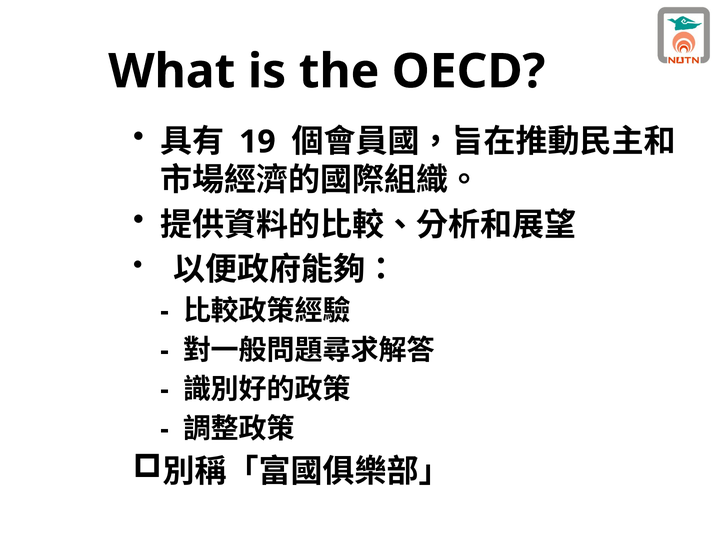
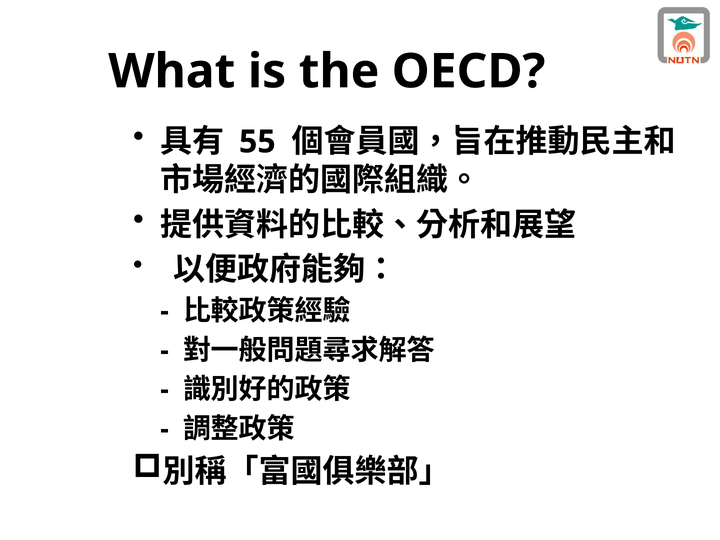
19: 19 -> 55 (257, 142)
